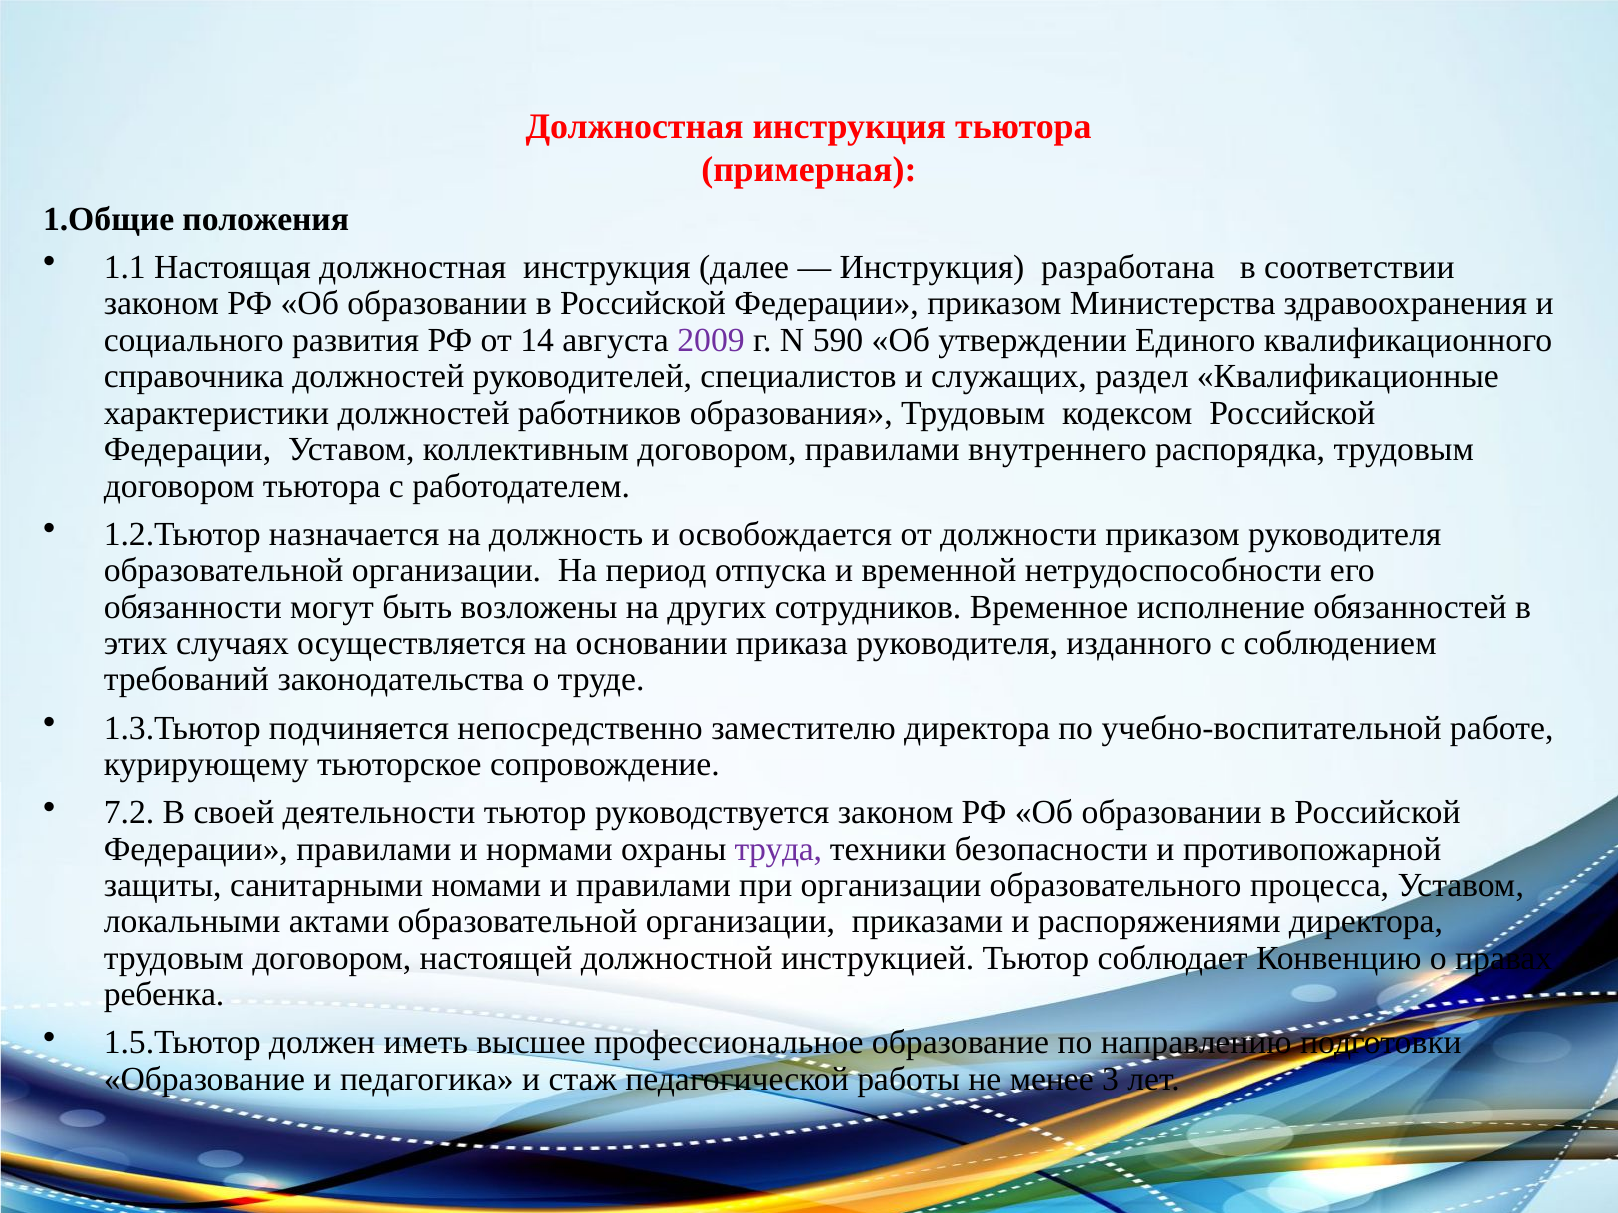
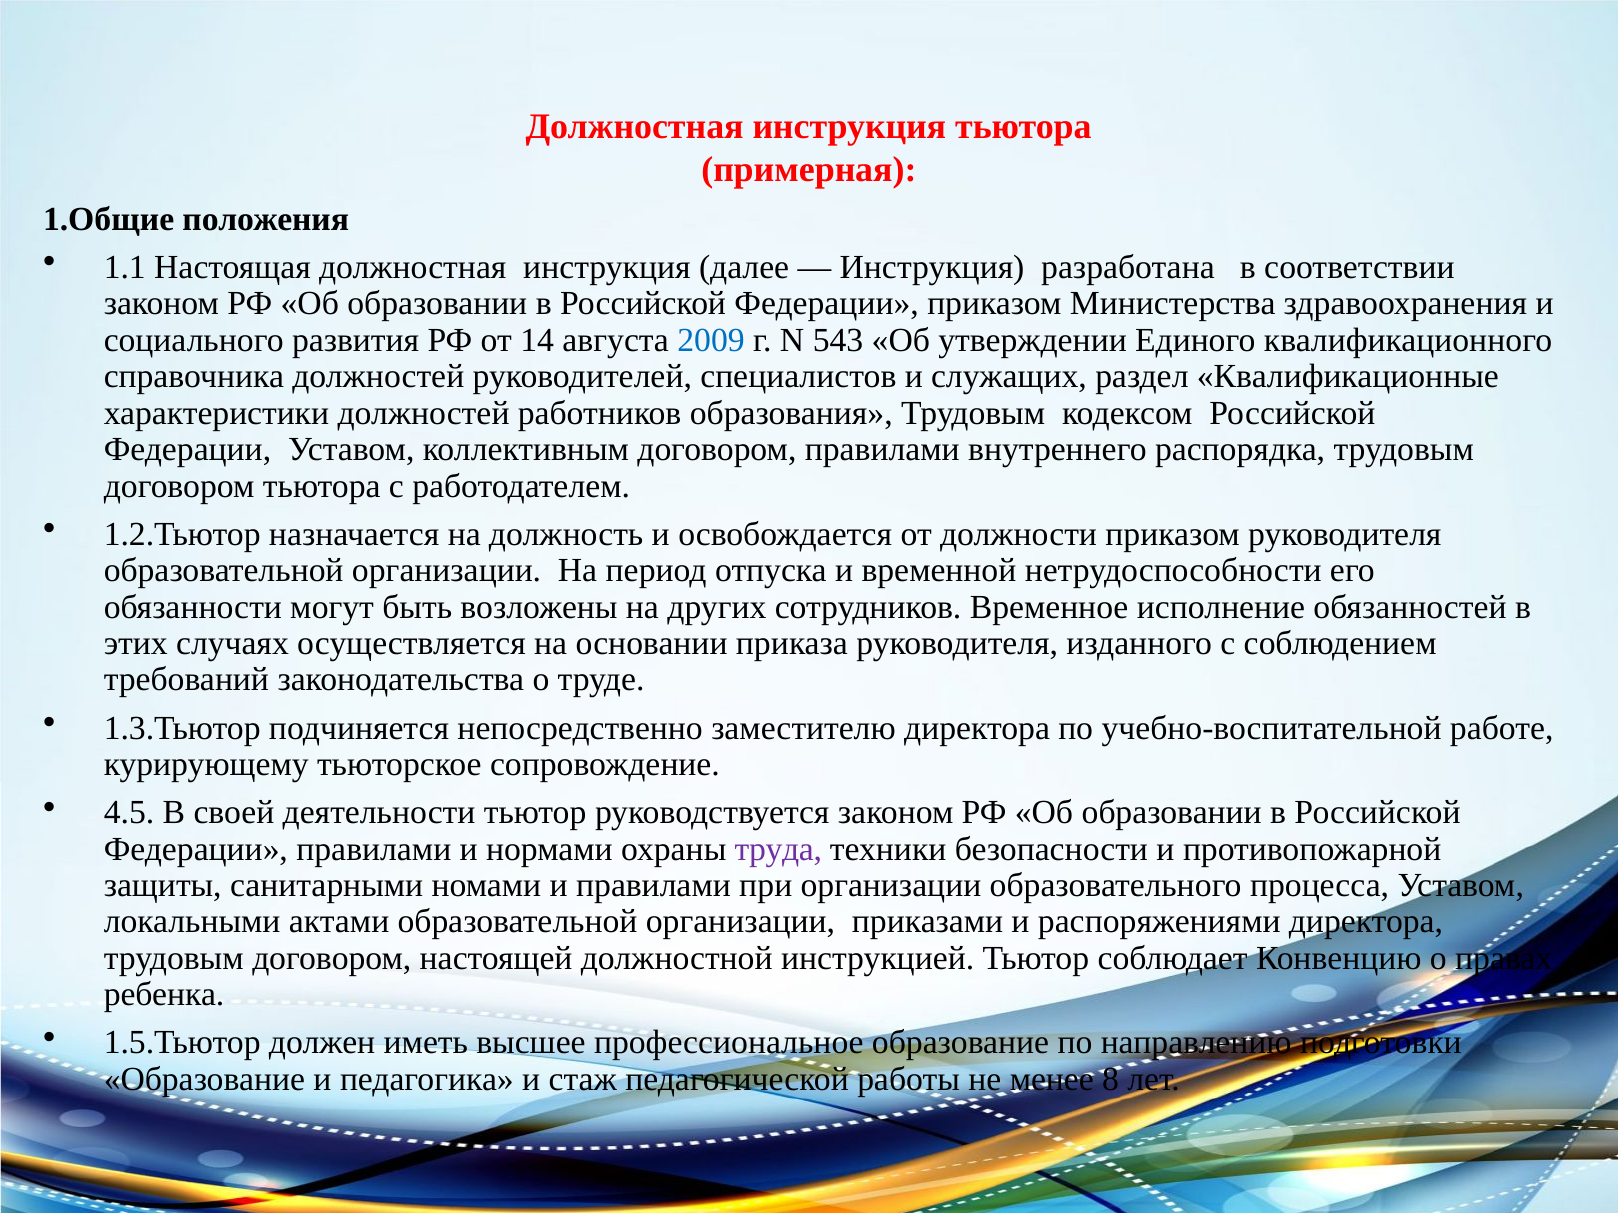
2009 colour: purple -> blue (711, 340)
590: 590 -> 543 (838, 340)
7.2: 7.2 -> 4.5 (129, 813)
3: 3 -> 8 (1111, 1080)
